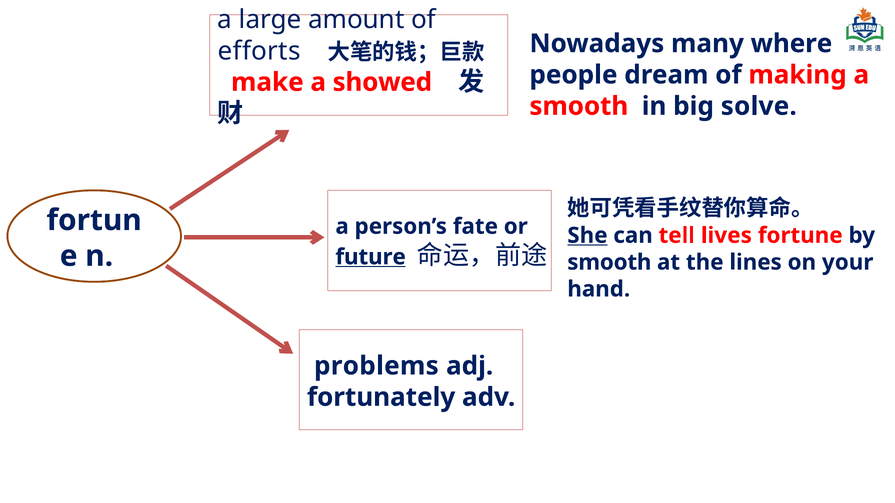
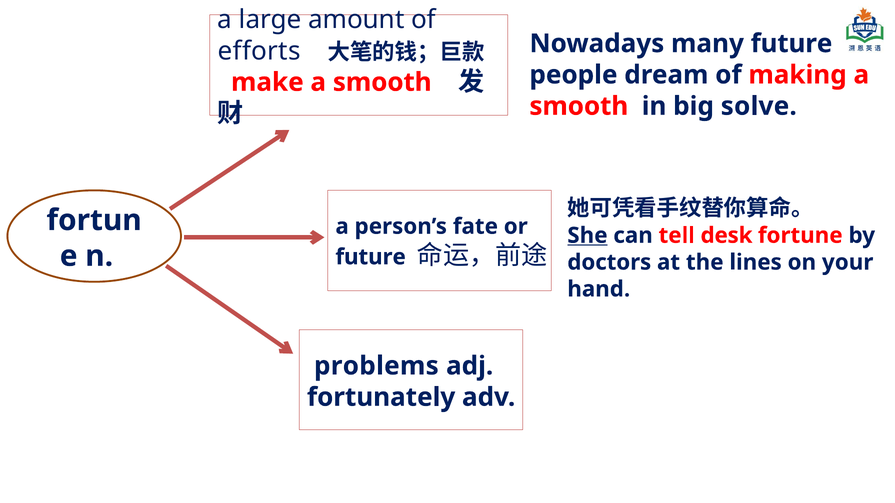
many where: where -> future (791, 44)
make a showed: showed -> smooth (382, 82)
lives: lives -> desk (726, 236)
future underline: present -> none (371, 257)
smooth: smooth -> doctors (609, 262)
